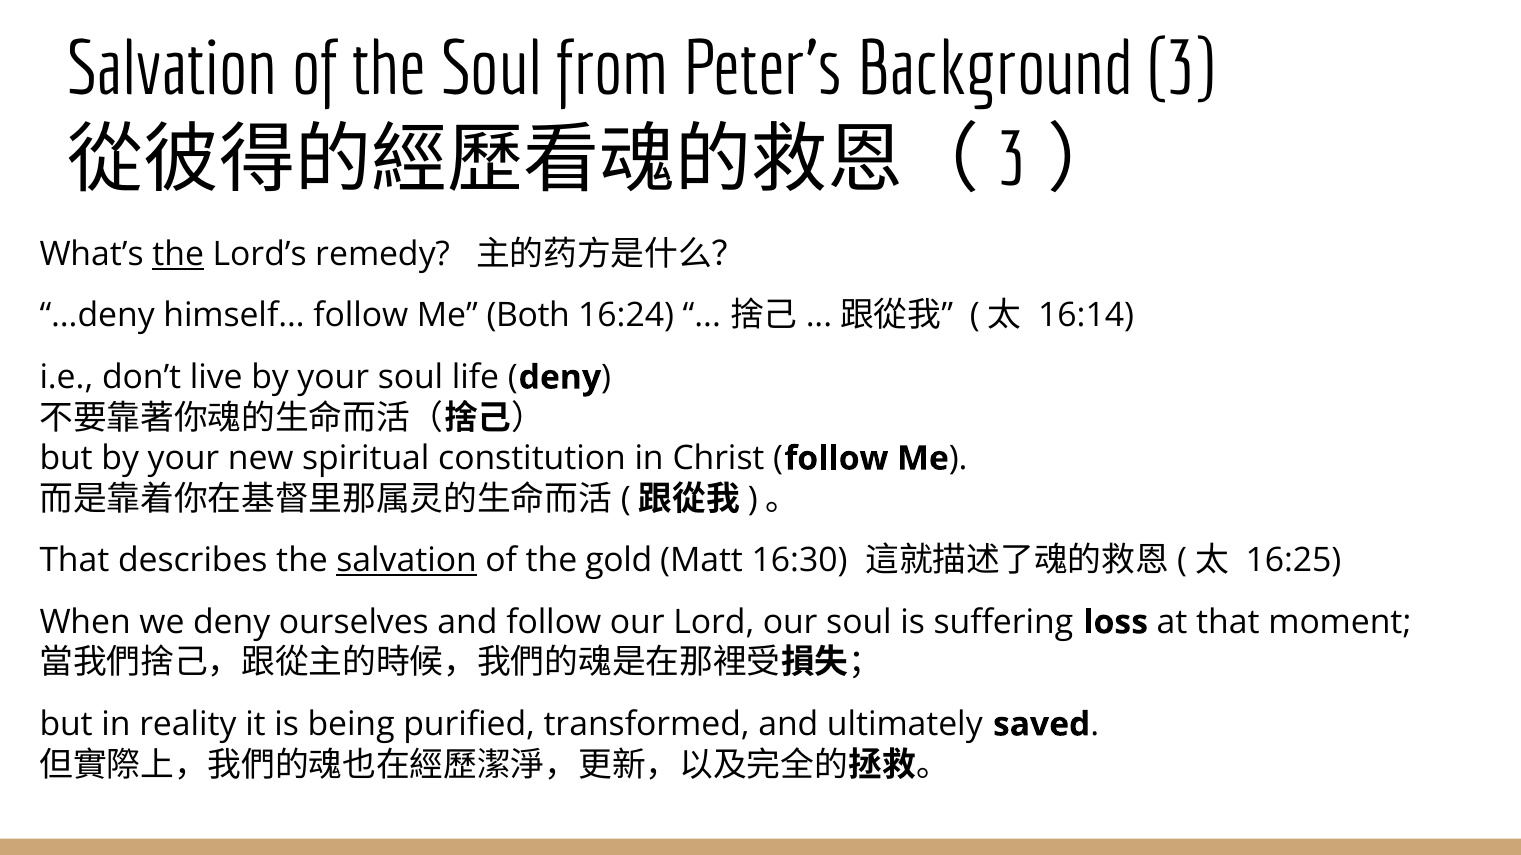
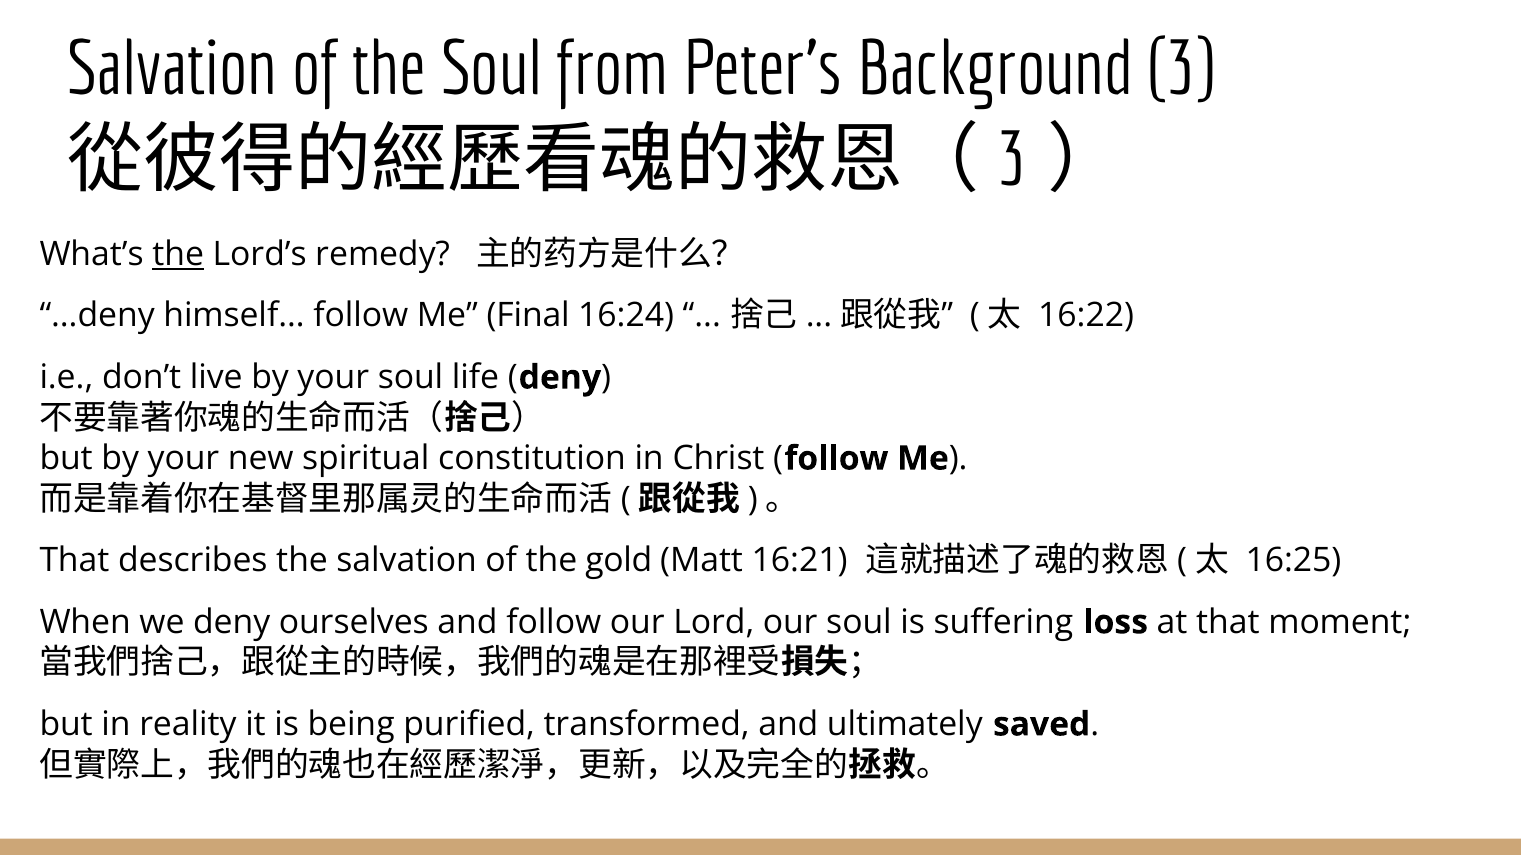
16:14: 16:14 -> 16:22 (1086, 316)
Both: Both -> Final (528, 316)
salvation underline: present -> none (407, 561)
16:30: 16:30 -> 16:21 (800, 561)
